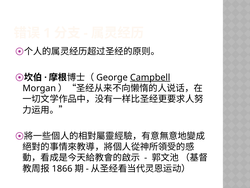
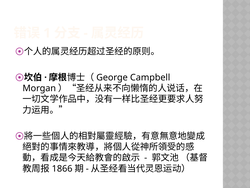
Campbell underline: present -> none (150, 77)
